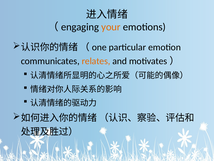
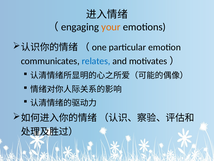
relates colour: orange -> blue (96, 61)
